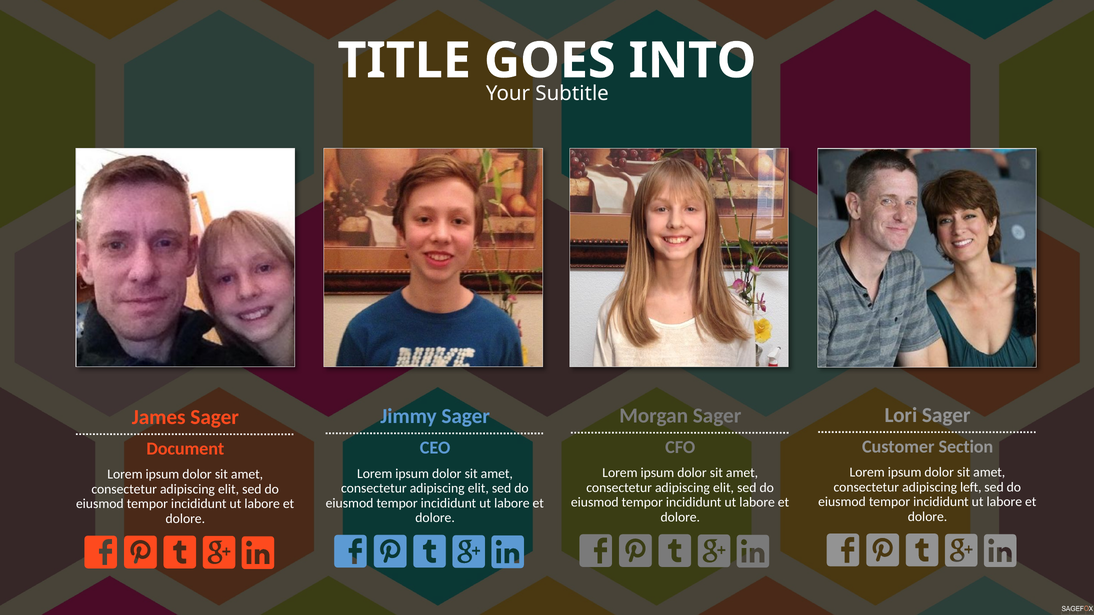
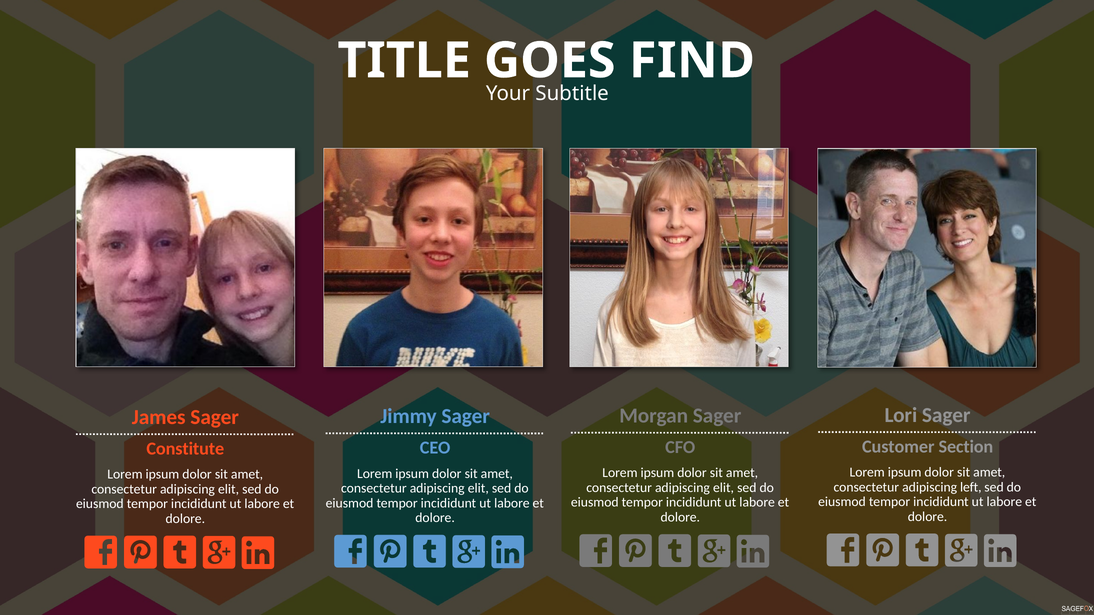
INTO: INTO -> FIND (692, 61)
Document: Document -> Constitute (185, 449)
